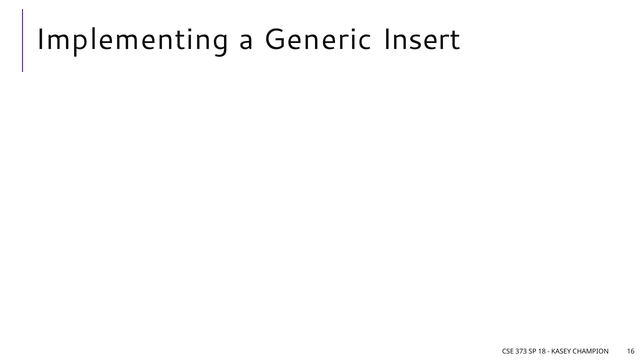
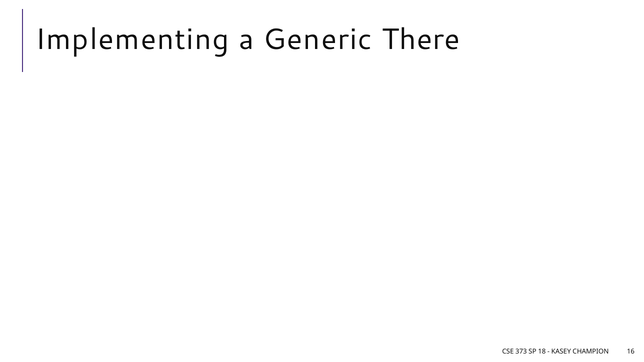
Insert: Insert -> There (421, 39)
